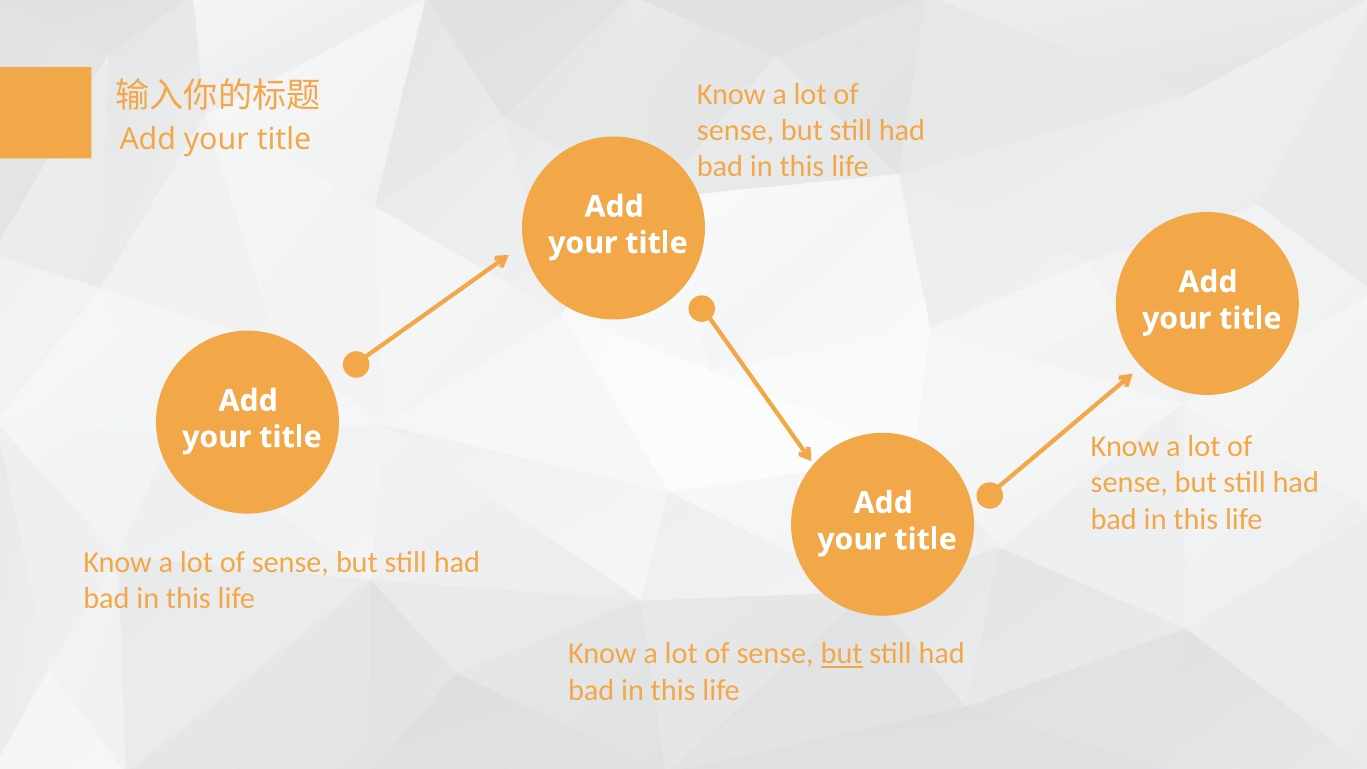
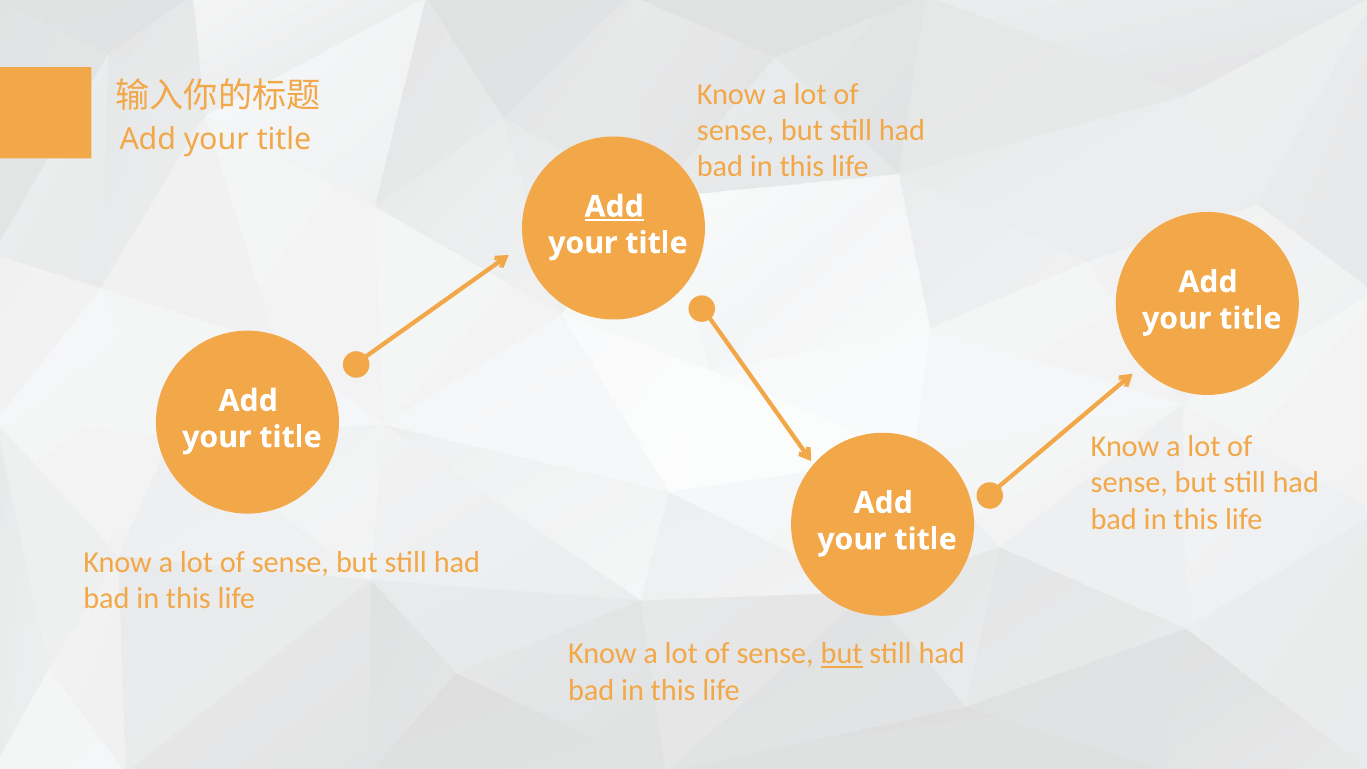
Add underline: none -> present (614, 207)
